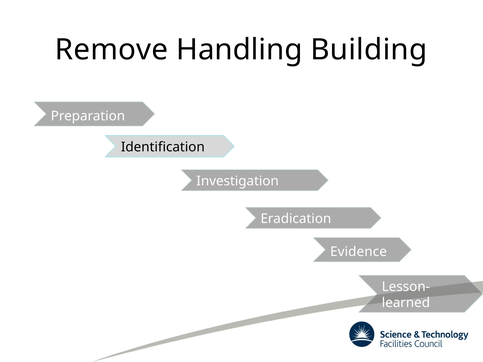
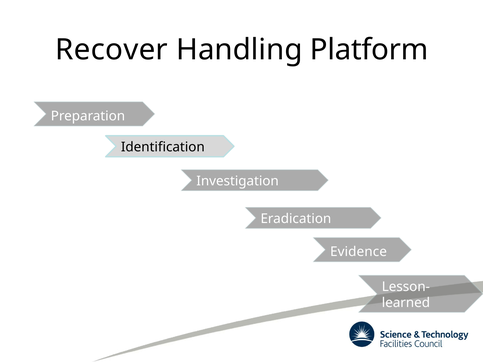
Remove: Remove -> Recover (112, 50)
Building: Building -> Platform (369, 50)
